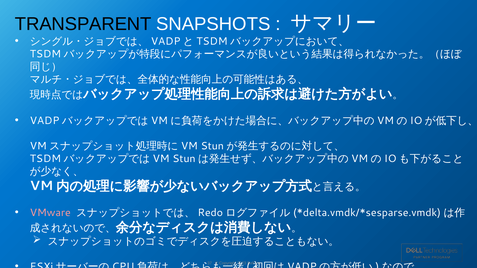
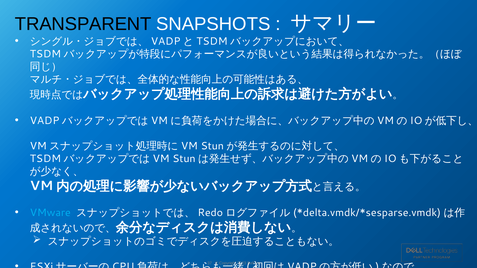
VMware colour: pink -> light blue (50, 213)
